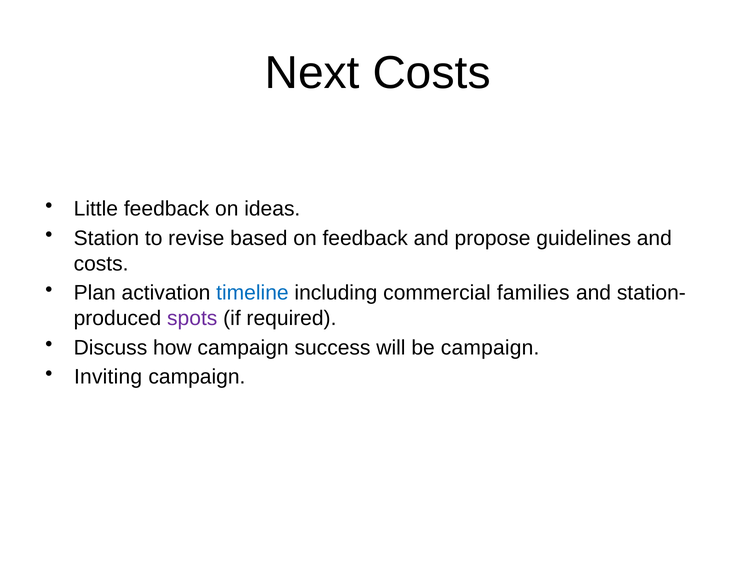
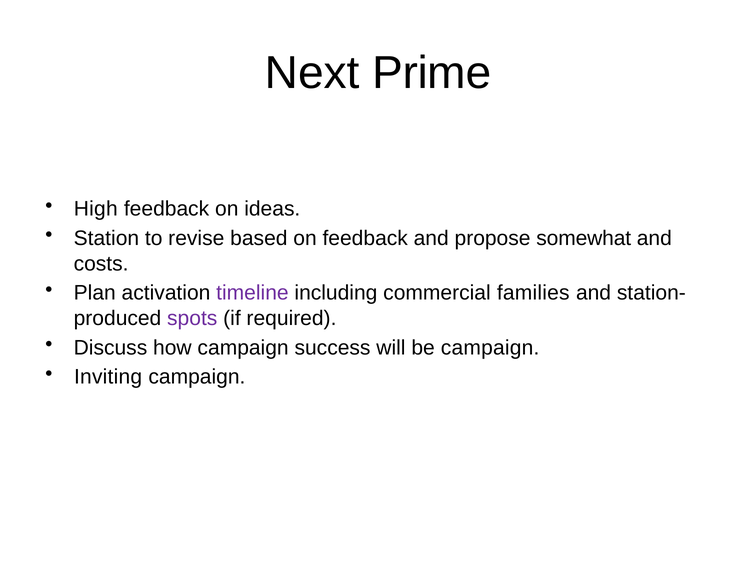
Next Costs: Costs -> Prime (432, 73)
Little: Little -> High (96, 209)
guidelines: guidelines -> somewhat (584, 238)
timeline colour: blue -> purple (252, 293)
